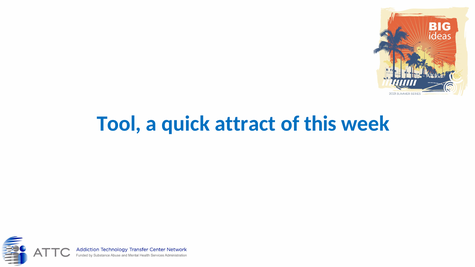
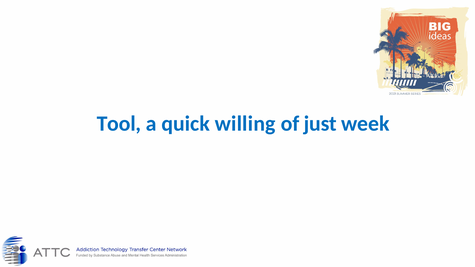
attract: attract -> willing (245, 124)
this: this -> just (320, 124)
